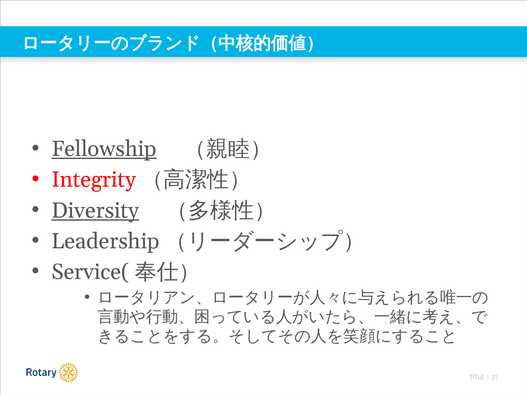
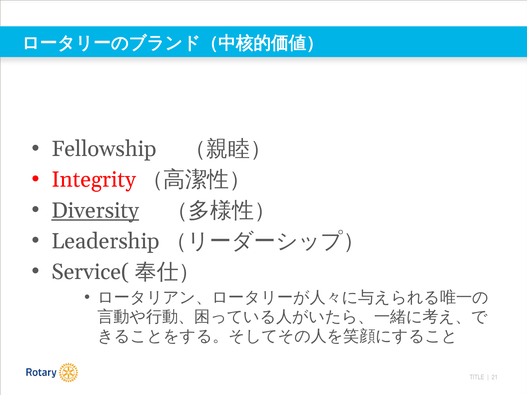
Fellowship underline: present -> none (104, 149)
